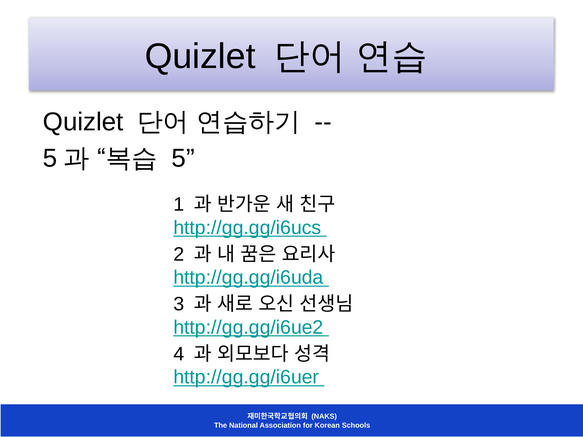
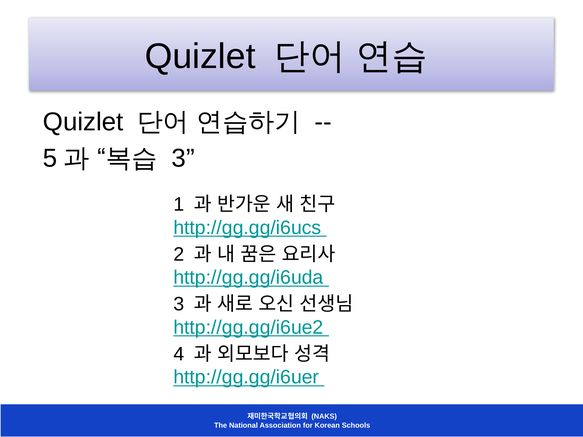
5: 5 -> 3 (183, 158)
